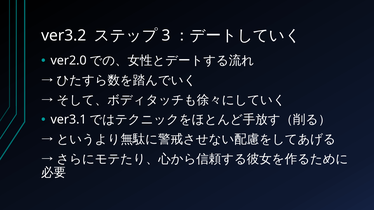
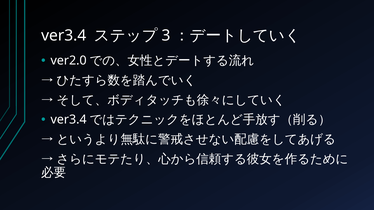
ver3.2: ver3.2 -> ver3.4 (64, 36)
ver3.1: ver3.1 -> ver3.4 (69, 120)
